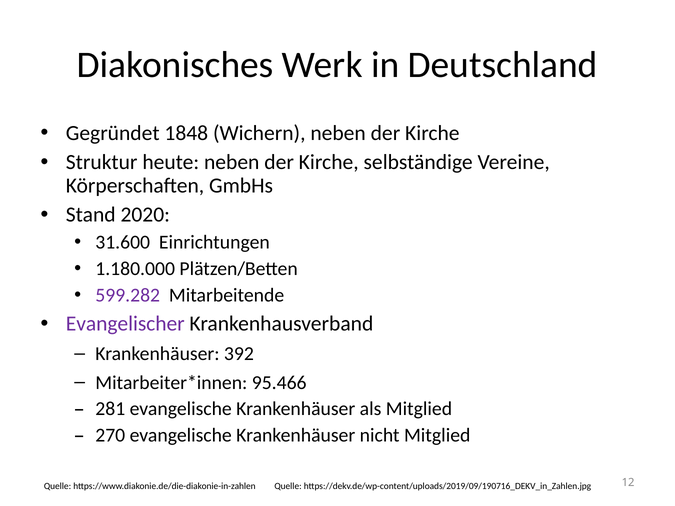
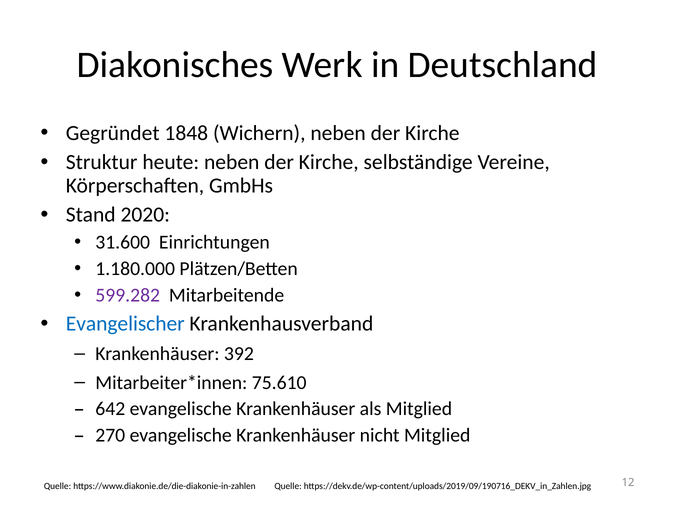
Evangelischer colour: purple -> blue (125, 324)
95.466: 95.466 -> 75.610 (279, 383)
281: 281 -> 642 (110, 409)
